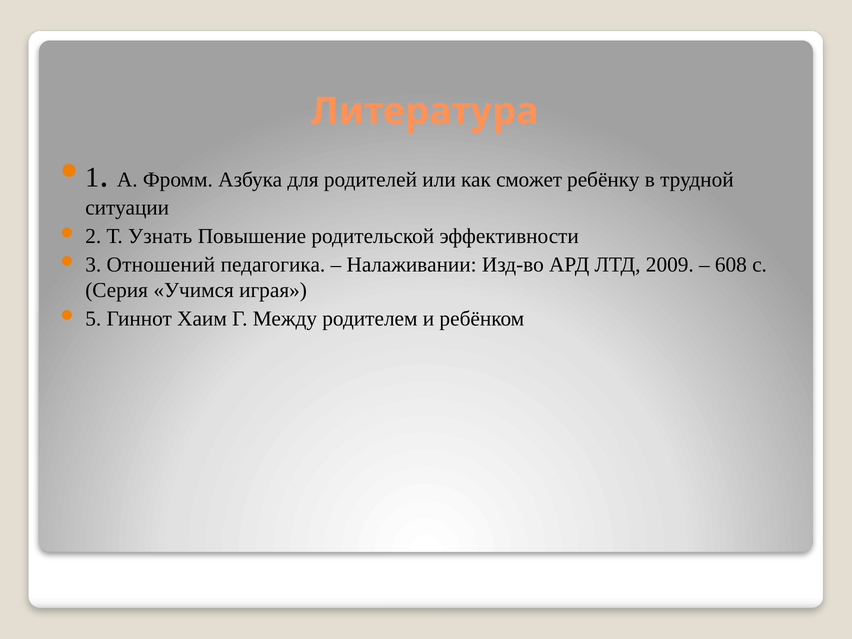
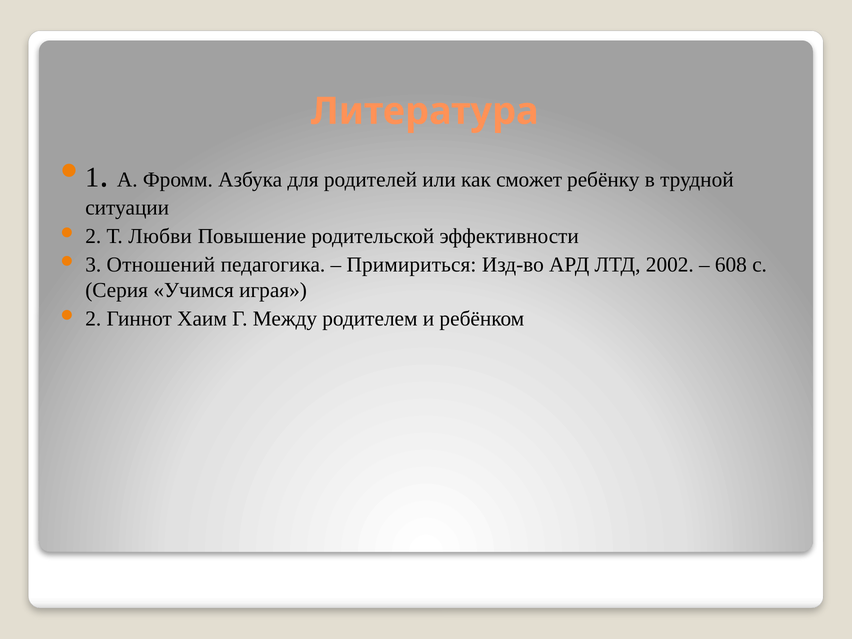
Узнать: Узнать -> Любви (160, 236)
Налаживании: Налаживании -> Примириться (411, 265)
2009: 2009 -> 2002 (670, 265)
5: 5 -> 2 (93, 319)
